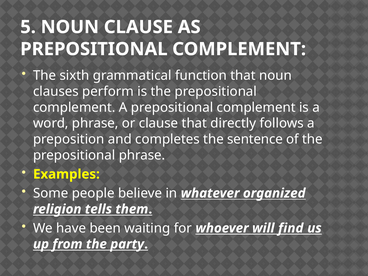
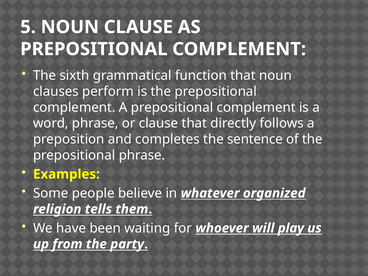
find: find -> play (291, 228)
